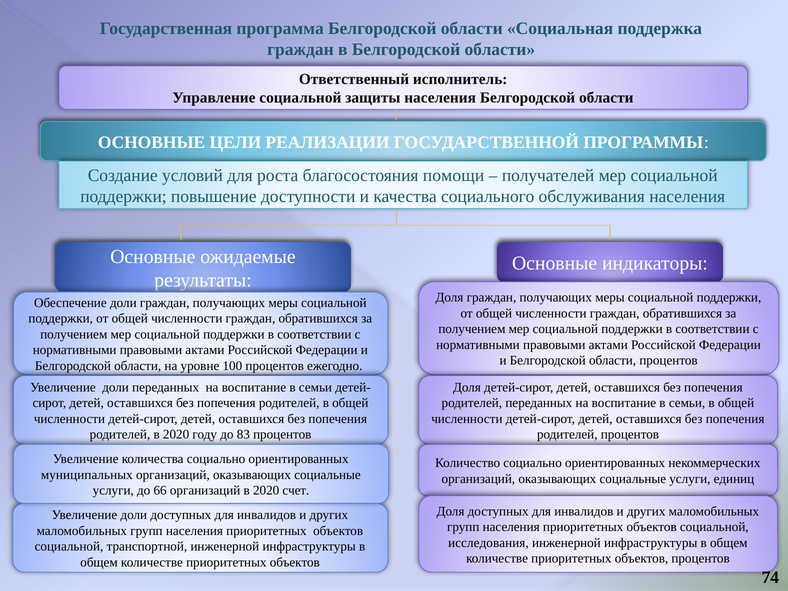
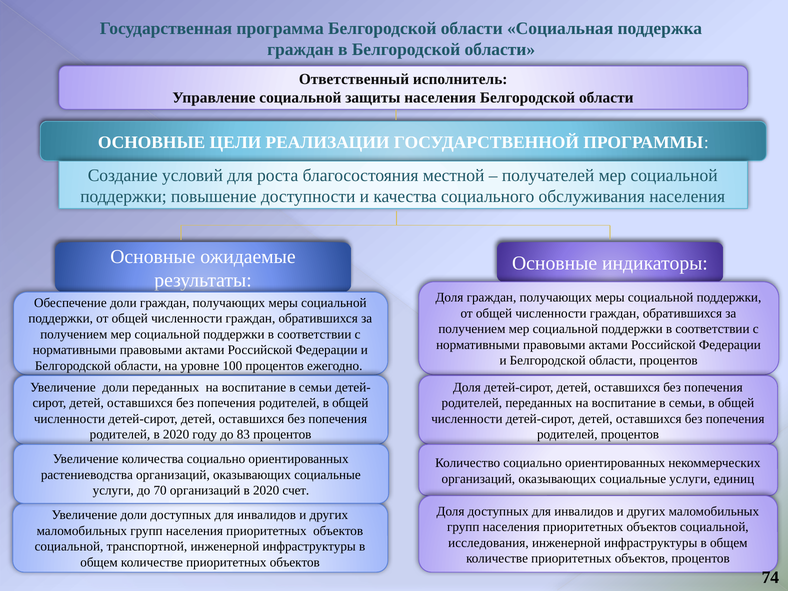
помощи: помощи -> местной (454, 176)
муниципальных: муниципальных -> растениеводства (87, 475)
66: 66 -> 70 (160, 490)
